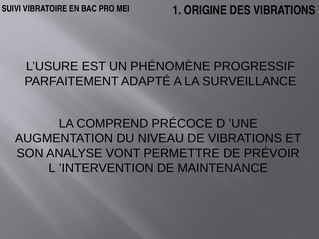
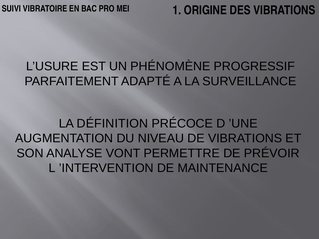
COMPREND: COMPREND -> DÉFINITION (112, 124)
